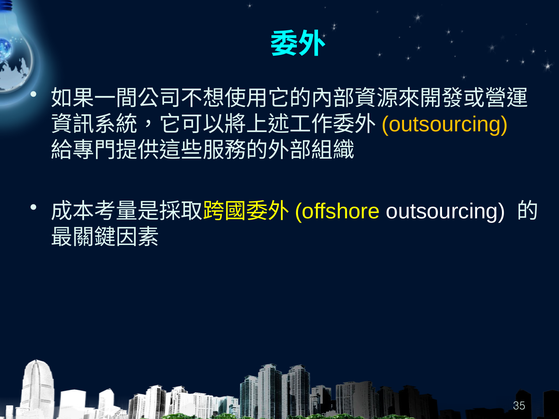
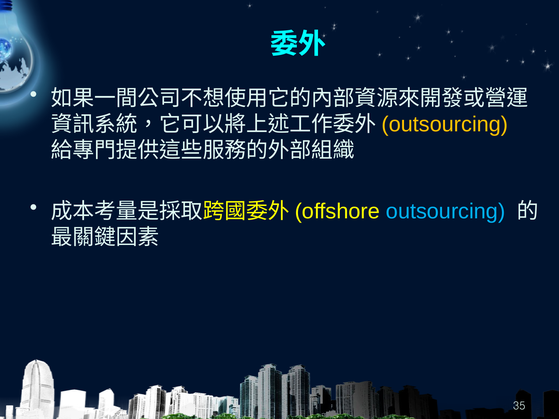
outsourcing colour: white -> light blue (446, 211)
